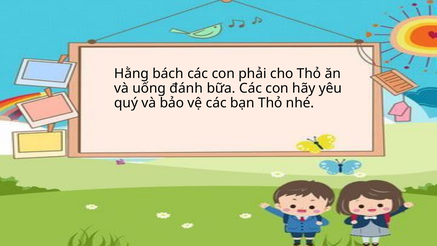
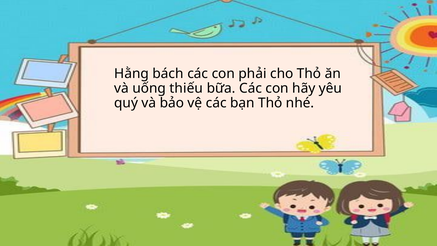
đánh: đánh -> thiếu (186, 88)
